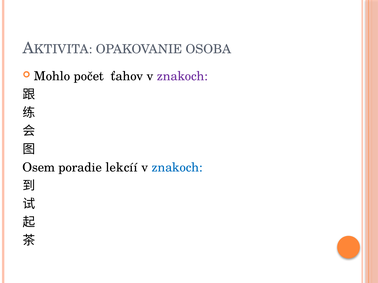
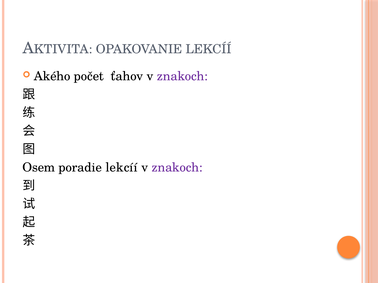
OPAKOVANIE OSOBA: OSOBA -> LEKCÍÍ (209, 49)
Mohlo: Mohlo -> Akého (52, 76)
znakoch colour: blue -> purple (177, 168)
